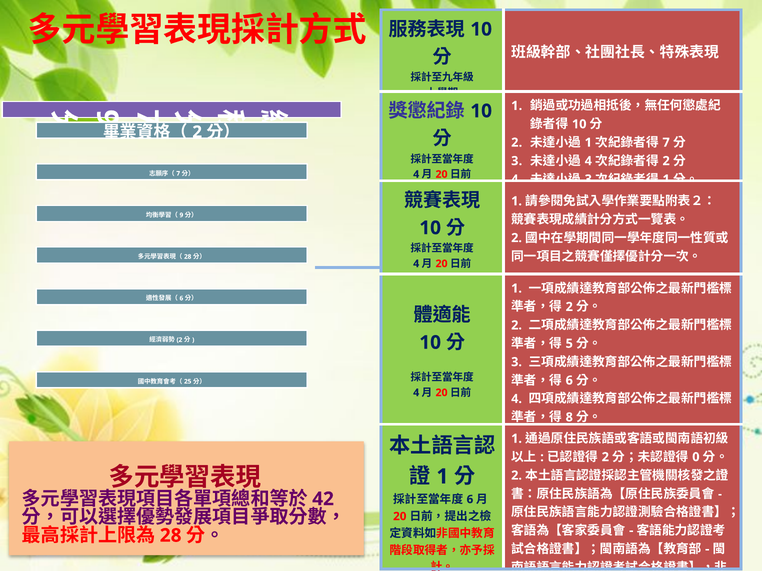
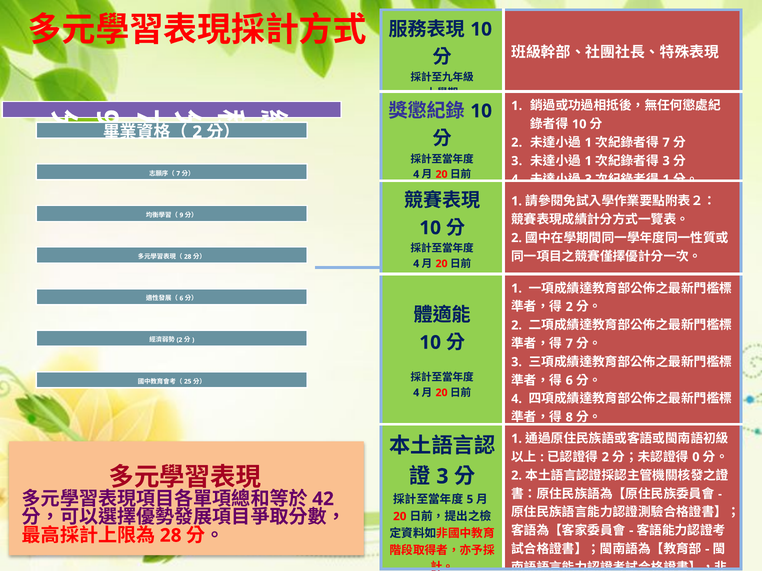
4: 4 -> 1 (588, 161)
2: 2 -> 3 (666, 161)
5: 5 -> 7 (569, 344)
1: 1 -> 3 (442, 477)
6: 6 -> 5 (470, 500)
